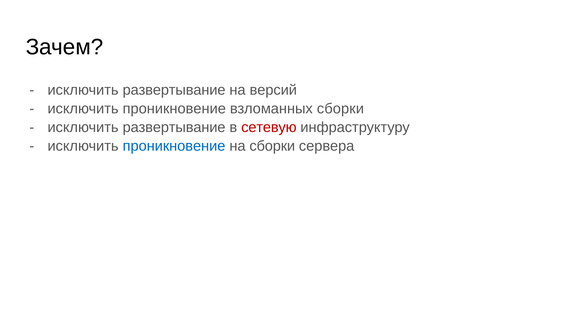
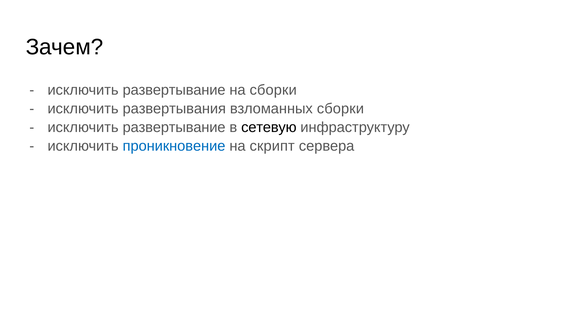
на версий: версий -> сборки (273, 90)
проникновение: проникновение -> развертывания (174, 109)
сетевую colour: red -> black (269, 127)
на сборки: сборки -> скрипт (272, 146)
